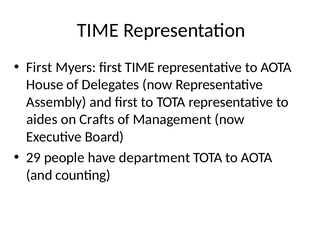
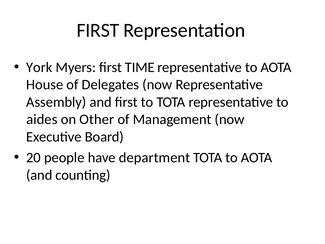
TIME: TIME -> FIRST (98, 30)
First: First -> York (39, 67)
Crafts: Crafts -> Other (97, 119)
29: 29 -> 20 (33, 157)
